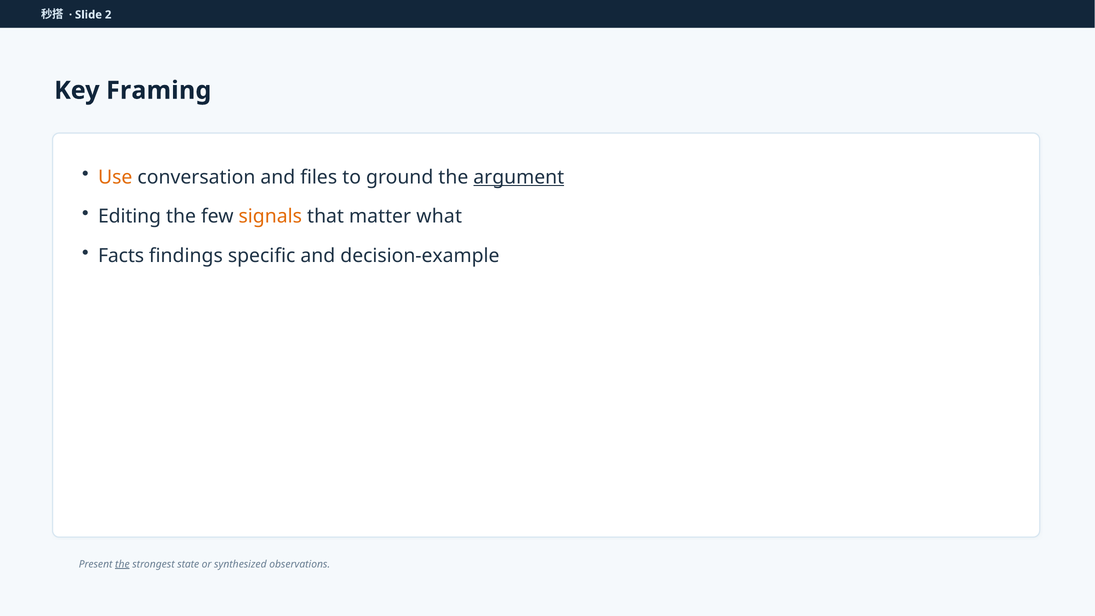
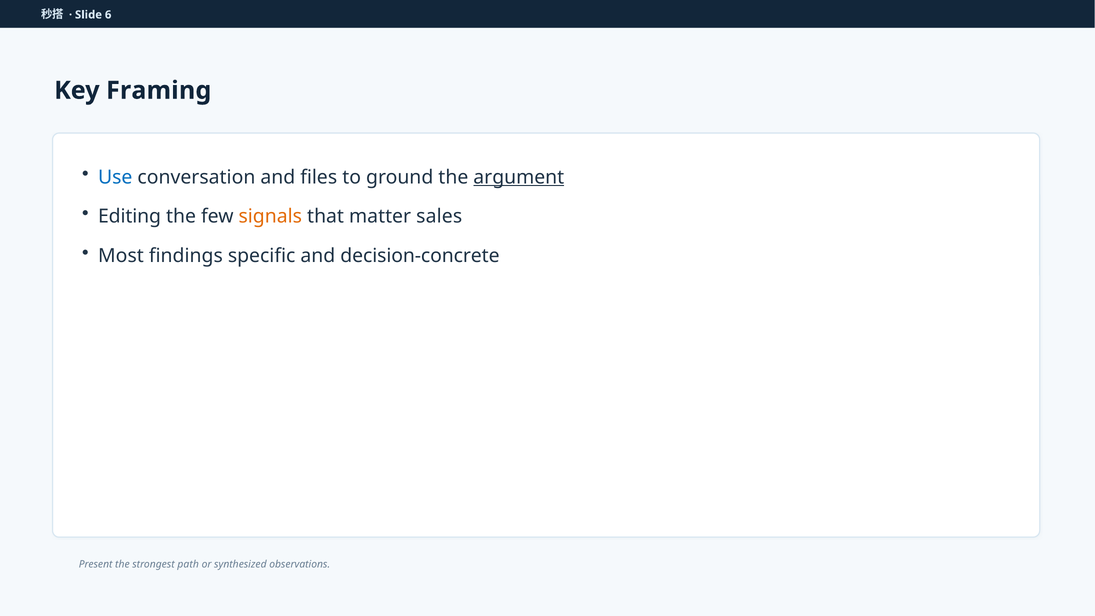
2: 2 -> 6 (108, 15)
Use colour: orange -> blue (115, 177)
what: what -> sales (439, 216)
Facts: Facts -> Most (121, 256)
decision-example: decision-example -> decision-concrete (420, 256)
the underline: present -> none (122, 564)
state: state -> path (188, 564)
